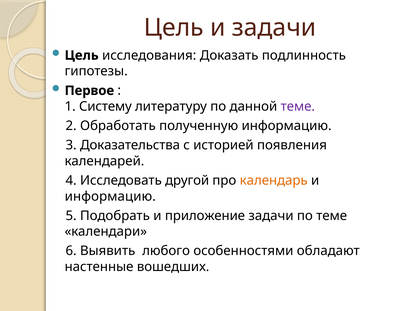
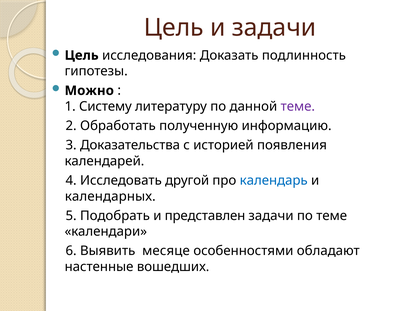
Первое: Первое -> Можно (89, 90)
календарь colour: orange -> blue (274, 180)
информацию: информацию -> календарных (110, 196)
приложение: приложение -> представлен (205, 215)
любого: любого -> месяце (166, 250)
